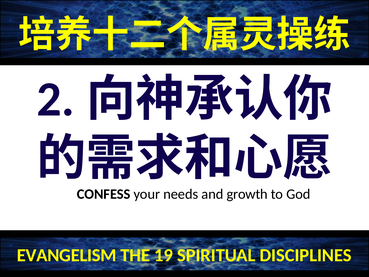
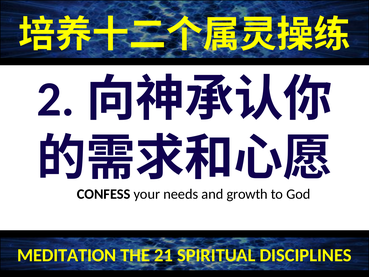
EVANGELISM: EVANGELISM -> MEDITATION (67, 255)
19: 19 -> 21 (164, 255)
